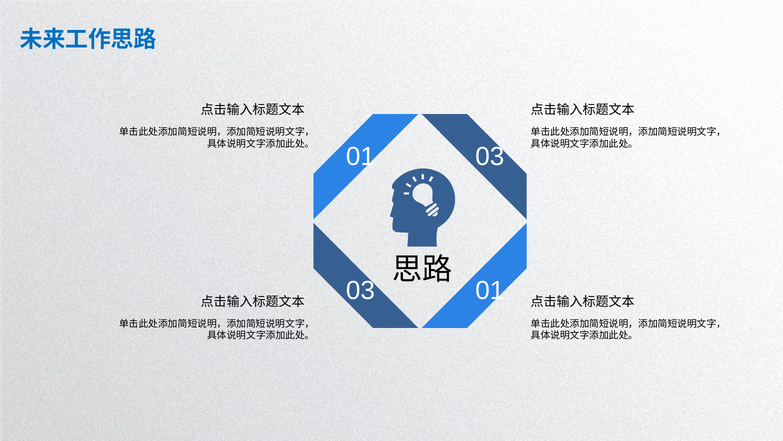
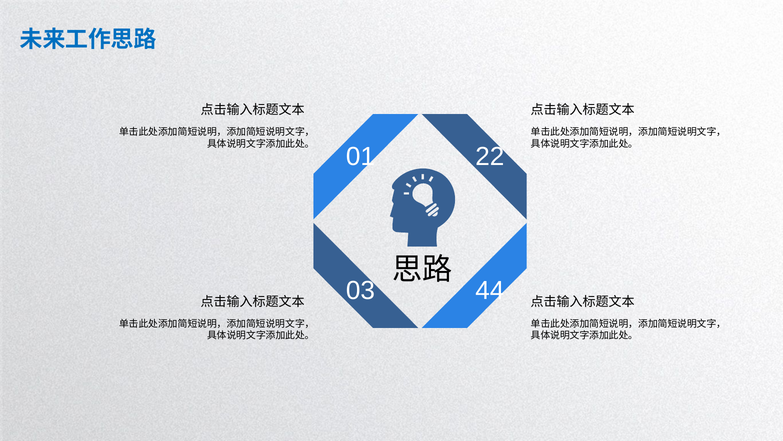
01 03: 03 -> 22 (490, 156)
03 01: 01 -> 44 (490, 290)
